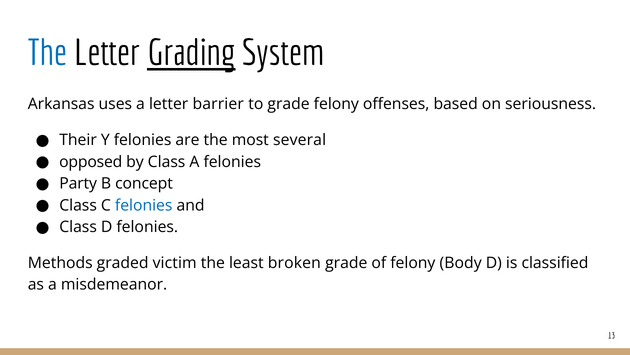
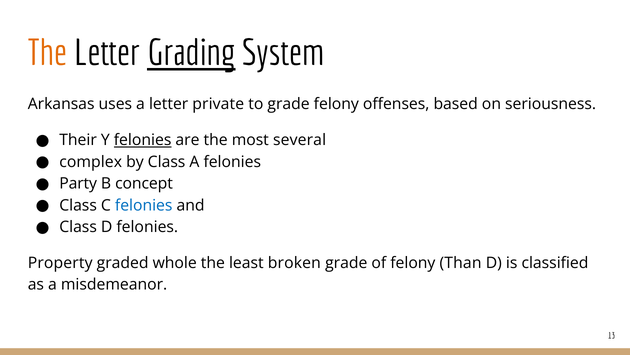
The colour: blue -> orange (48, 53)
barrier: barrier -> private (218, 104)
felonies underline: none -> present (143, 140)
opposed: opposed -> complex (91, 162)
Methods: Methods -> Property (60, 262)
victim: victim -> whole (175, 262)
Body: Body -> Than (461, 262)
